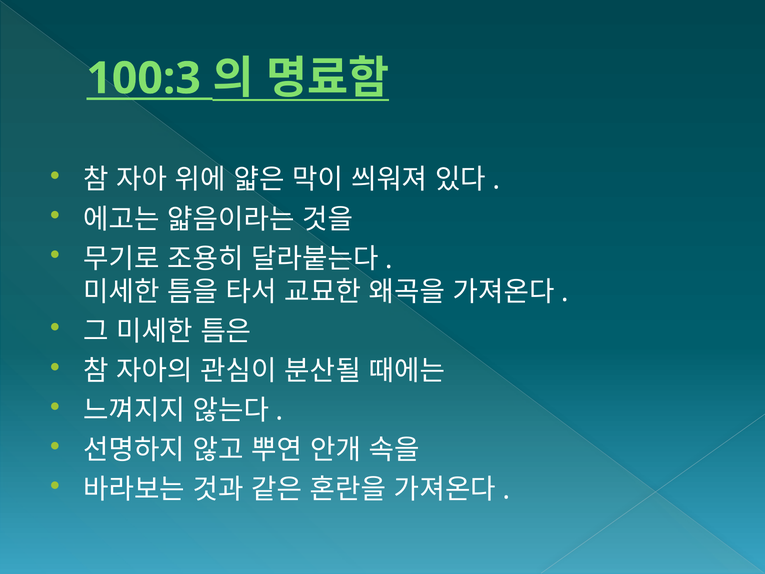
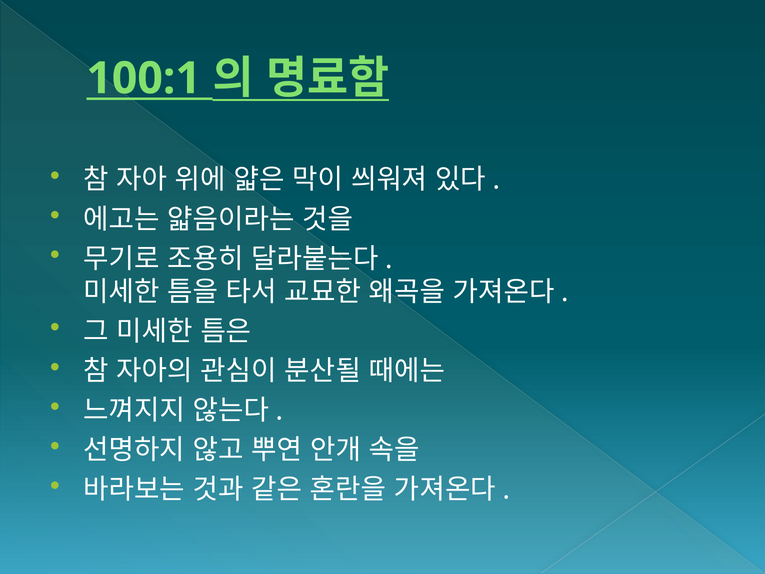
100:3: 100:3 -> 100:1 (144, 78)
